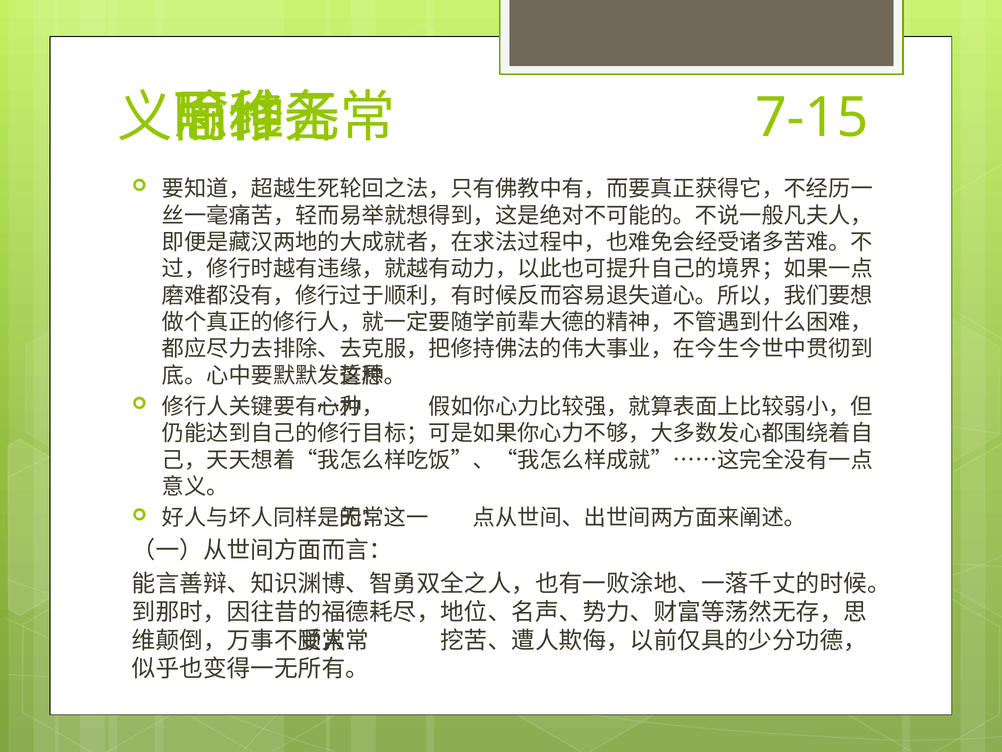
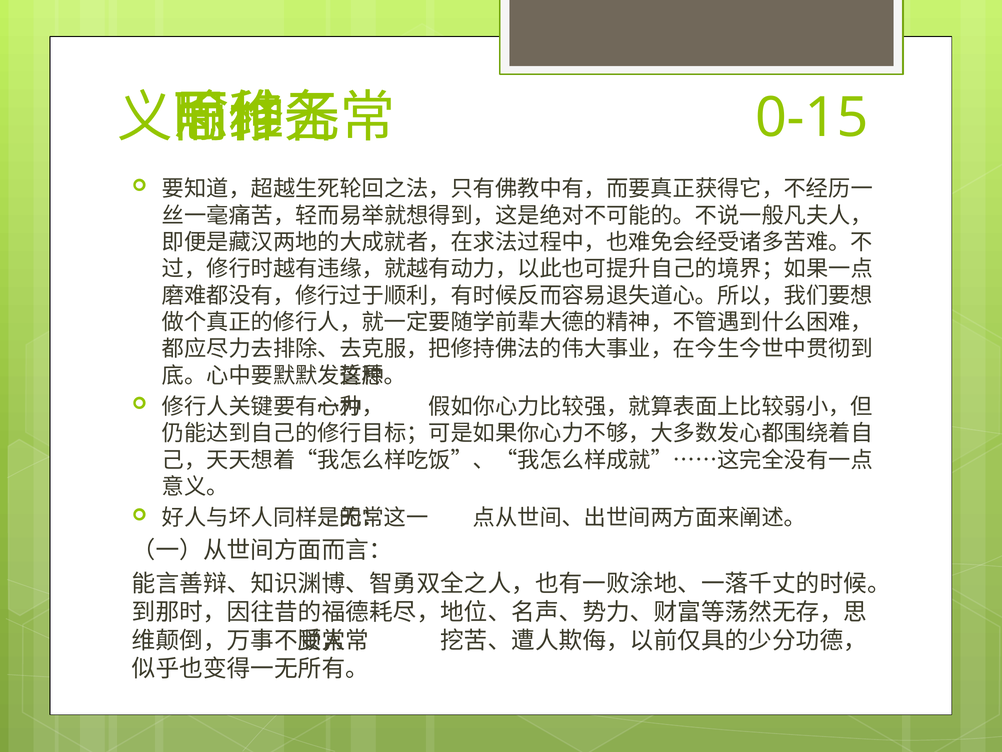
7-15: 7-15 -> 0-15 (812, 118)
